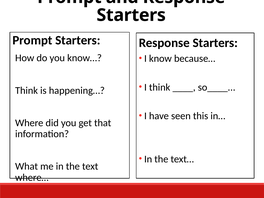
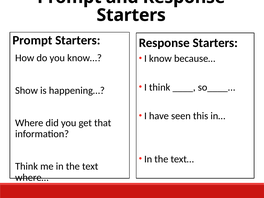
Think: Think -> Show (27, 90)
What: What -> Think (27, 166)
